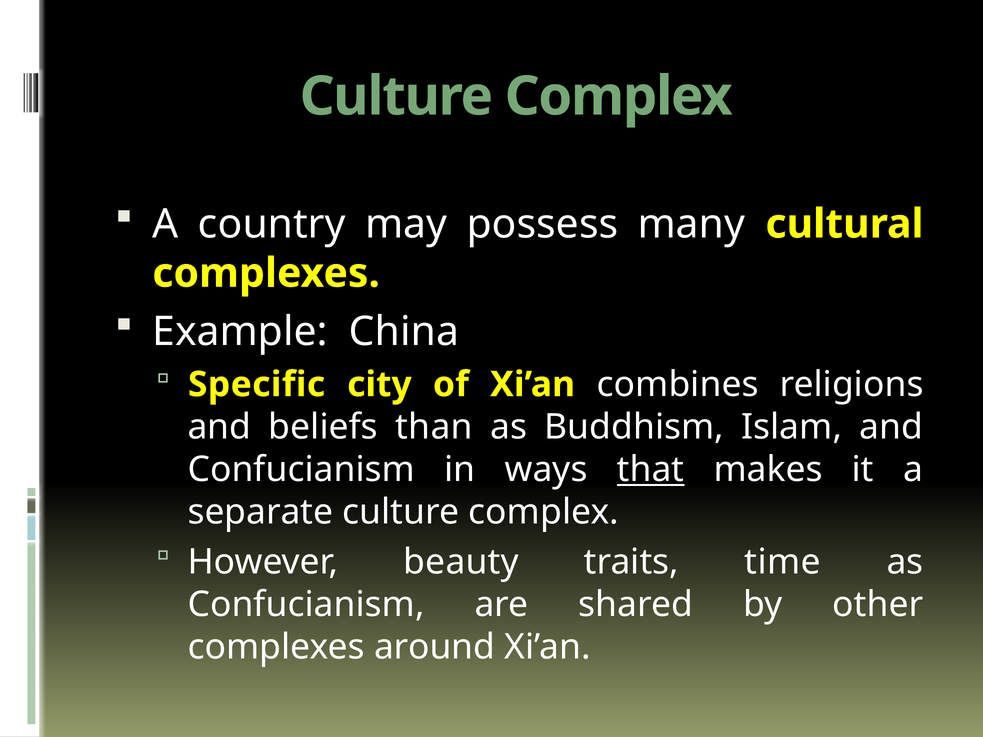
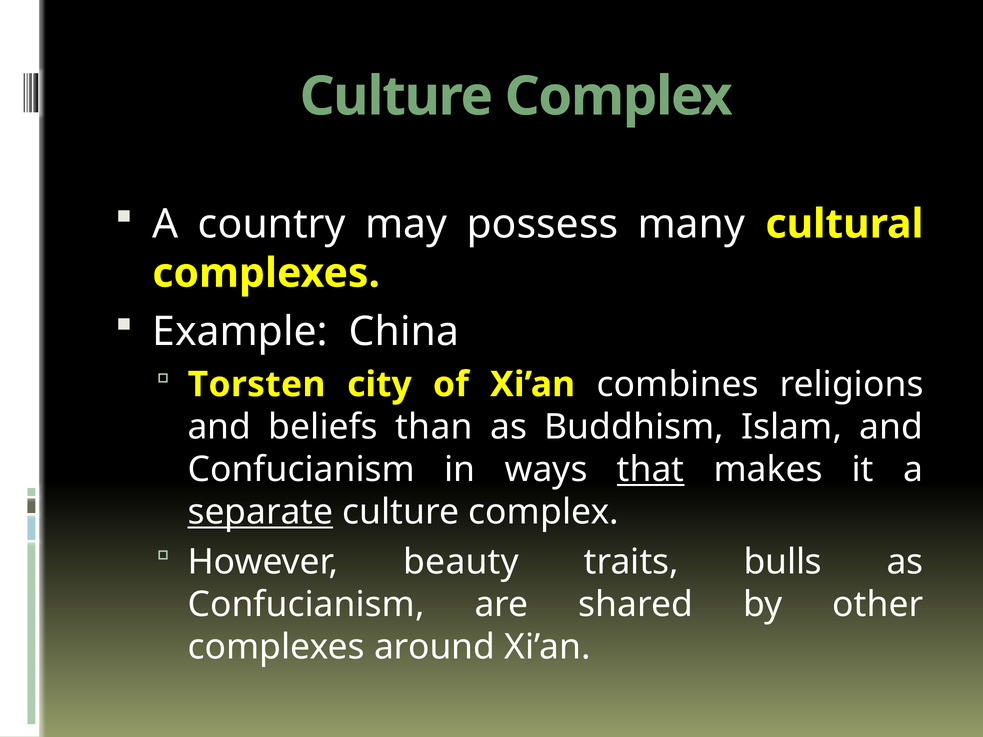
Specific: Specific -> Torsten (257, 385)
separate underline: none -> present (260, 512)
time: time -> bulls (783, 562)
